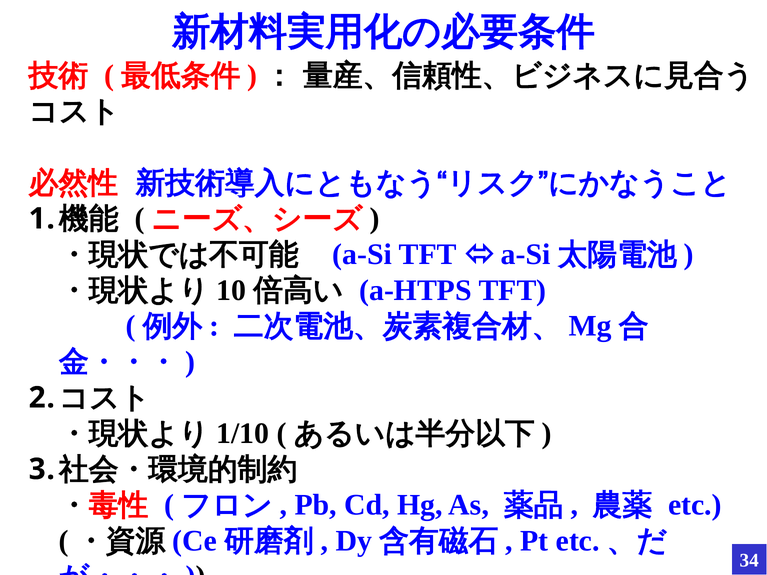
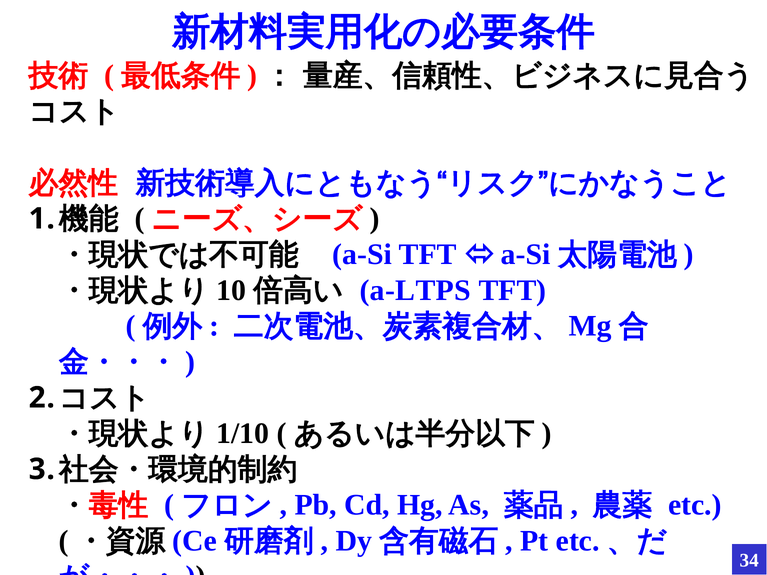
a-HTPS: a-HTPS -> a-LTPS (415, 290)
